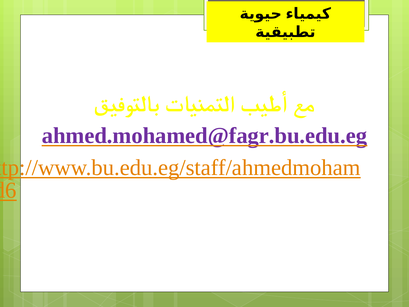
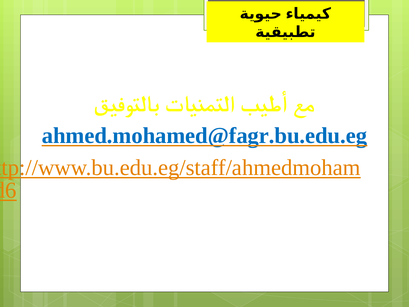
ahmed.mohamed@fagr.bu.edu.eg colour: purple -> blue (204, 136)
